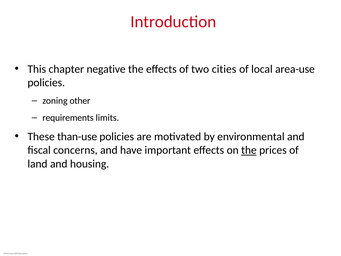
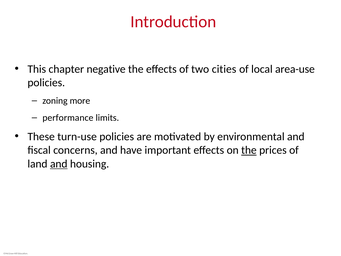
other: other -> more (80, 101)
requirements: requirements -> performance (68, 118)
than-use: than-use -> turn-use (77, 136)
and underline: none -> present (59, 164)
